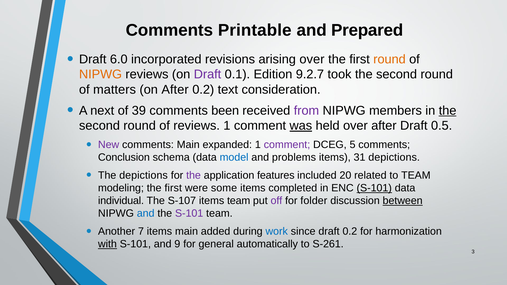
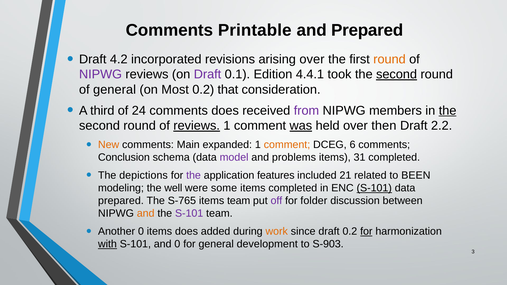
6.0: 6.0 -> 4.2 (119, 59)
NIPWG colour: orange -> purple (101, 74)
9.2.7: 9.2.7 -> 4.4.1 (310, 74)
second underline: none -> present (397, 74)
of matters: matters -> general (115, 90)
on After: After -> Most (175, 90)
text: text -> that (228, 90)
next: next -> third (102, 111)
39: 39 -> 24 (139, 111)
comments been: been -> does (225, 111)
reviews underline: none -> present (197, 126)
over after: after -> then (384, 126)
0.5: 0.5 -> 2.2 (442, 126)
New colour: purple -> orange (109, 145)
comment colour: purple -> orange (287, 145)
5: 5 -> 6 (353, 145)
model colour: blue -> purple (234, 158)
31 depictions: depictions -> completed (394, 158)
20: 20 -> 21 (345, 176)
to TEAM: TEAM -> BEEN (416, 176)
modeling the first: first -> well (173, 188)
individual: individual -> prepared (121, 201)
S-107: S-107 -> S-765 (182, 201)
between underline: present -> none (403, 201)
and colour: blue -> orange (146, 214)
Another 7: 7 -> 0 (141, 232)
items main: main -> does (186, 232)
work colour: blue -> orange (277, 232)
for underline: none -> present (366, 232)
and 9: 9 -> 0 (177, 244)
automatically: automatically -> development (267, 244)
S-261: S-261 -> S-903 (328, 244)
